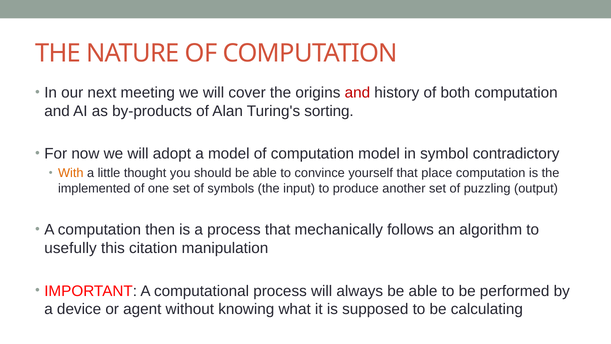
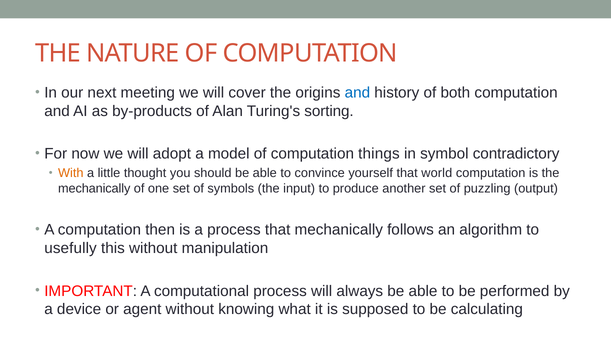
and colour: red -> blue (357, 93)
computation model: model -> things (379, 154)
place: place -> world (437, 173)
implemented: implemented -> mechanically (94, 188)
this citation: citation -> without (153, 248)
